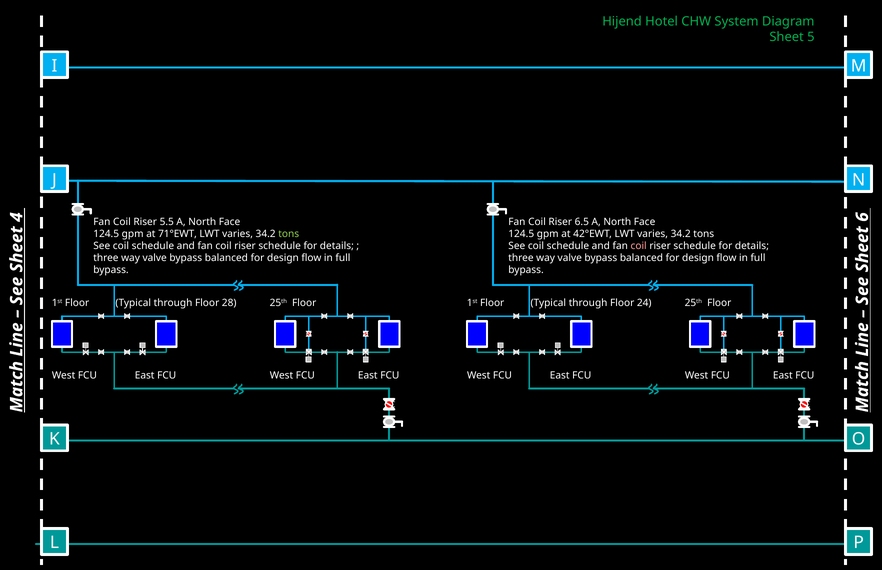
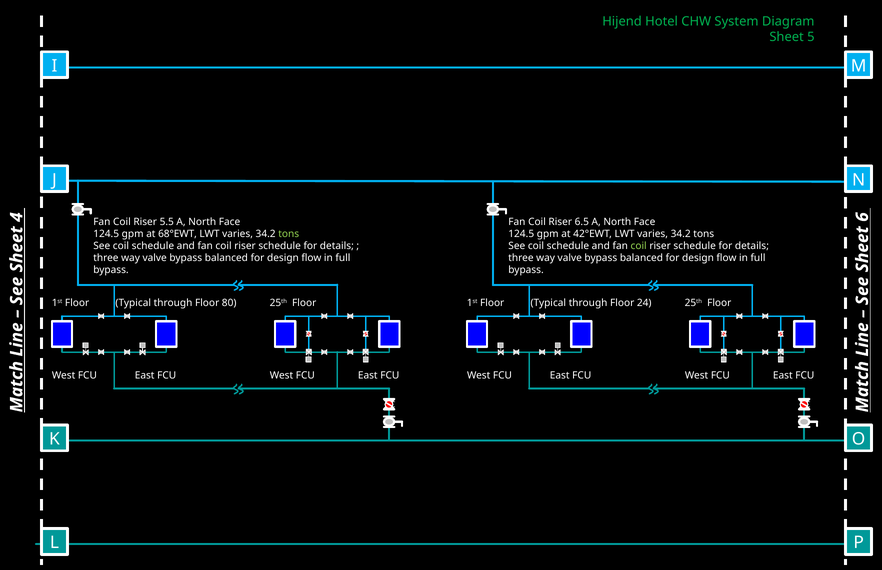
71°EWT: 71°EWT -> 68°EWT (178, 234)
coil colour: pink -> light green (639, 246)
28: 28 -> 80 (229, 303)
